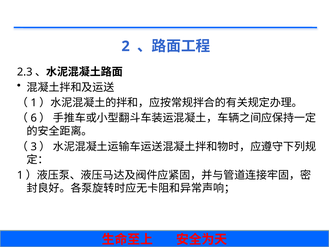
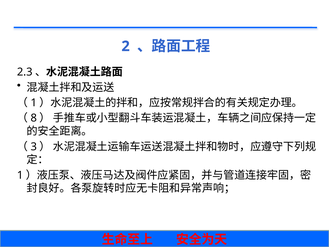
6: 6 -> 8 (34, 118)
